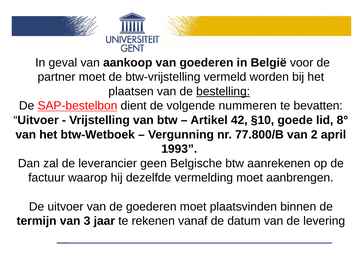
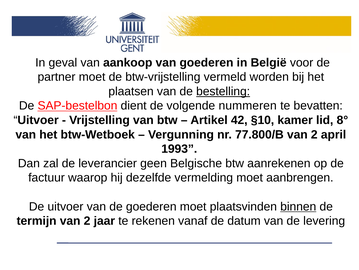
goede: goede -> kamer (295, 120)
binnen underline: none -> present (298, 206)
termijn van 3: 3 -> 2 (87, 220)
